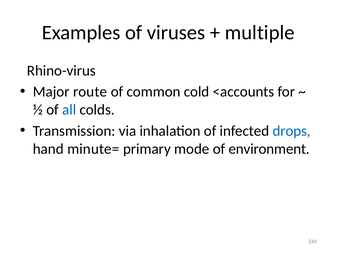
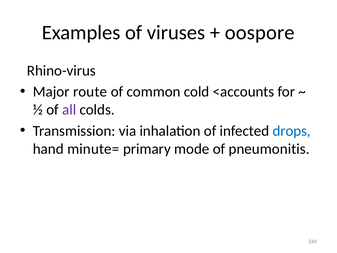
multiple: multiple -> oospore (260, 33)
all colour: blue -> purple (69, 110)
environment: environment -> pneumonitis (269, 149)
